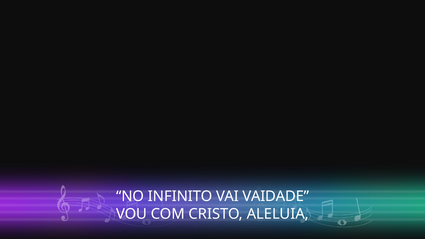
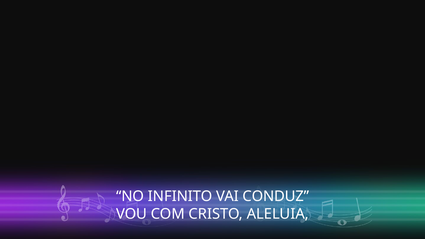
VAIDADE: VAIDADE -> CONDUZ (276, 196)
